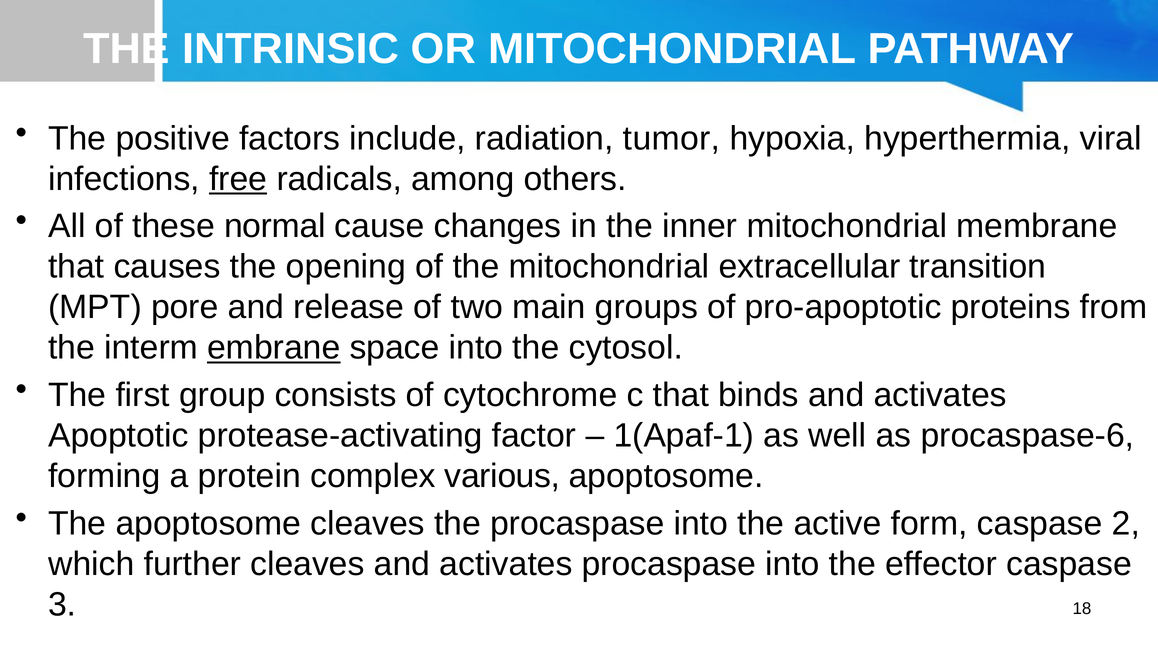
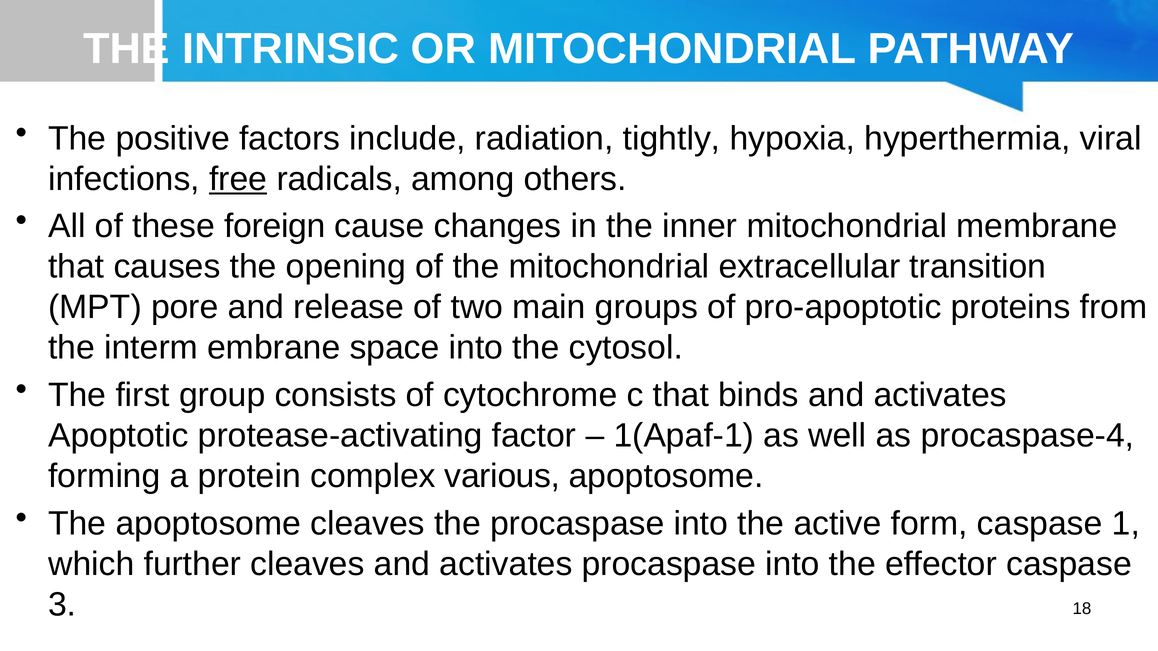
tumor: tumor -> tightly (672, 138)
normal: normal -> foreign (275, 226)
embrane underline: present -> none (274, 348)
procaspase-6: procaspase-6 -> procaspase-4 (1027, 436)
2: 2 -> 1 (1126, 524)
